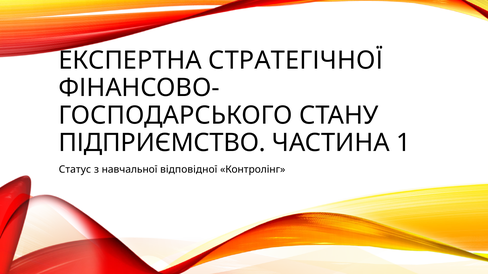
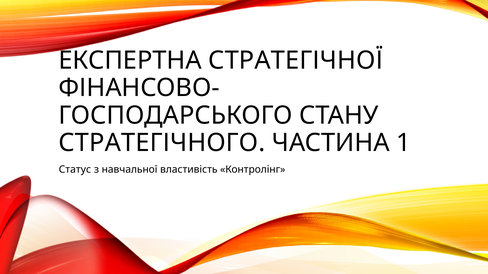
ПІДПРИЄМСТВО: ПІДПРИЄМСТВО -> СТРАТЕГІЧНОГО (162, 143)
відповідної: відповідної -> властивість (189, 170)
